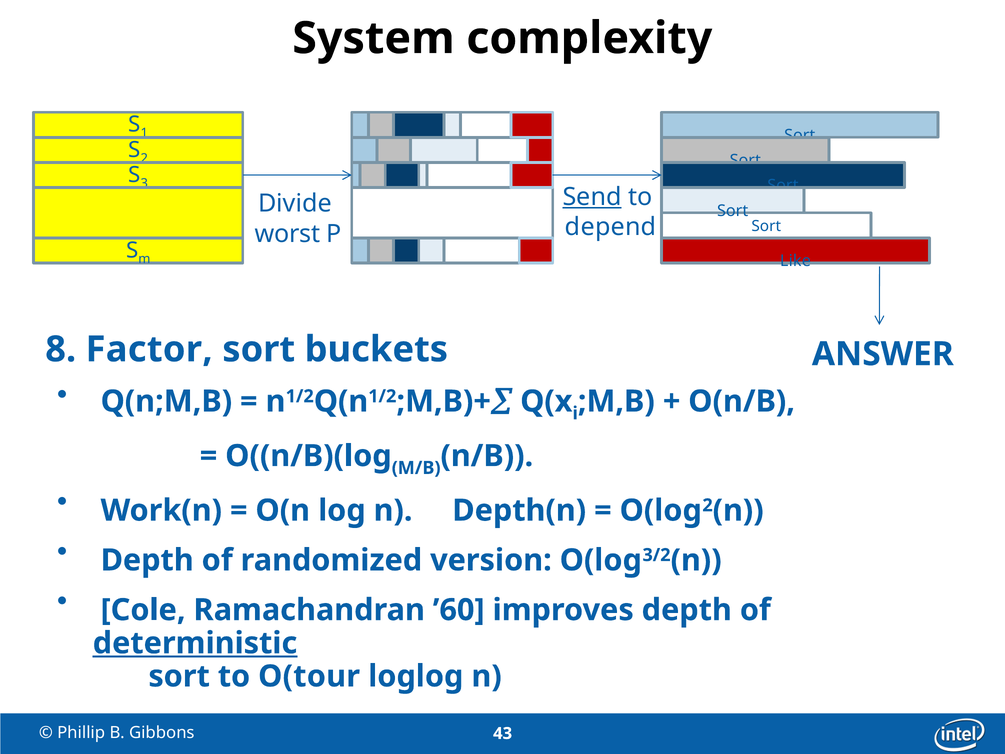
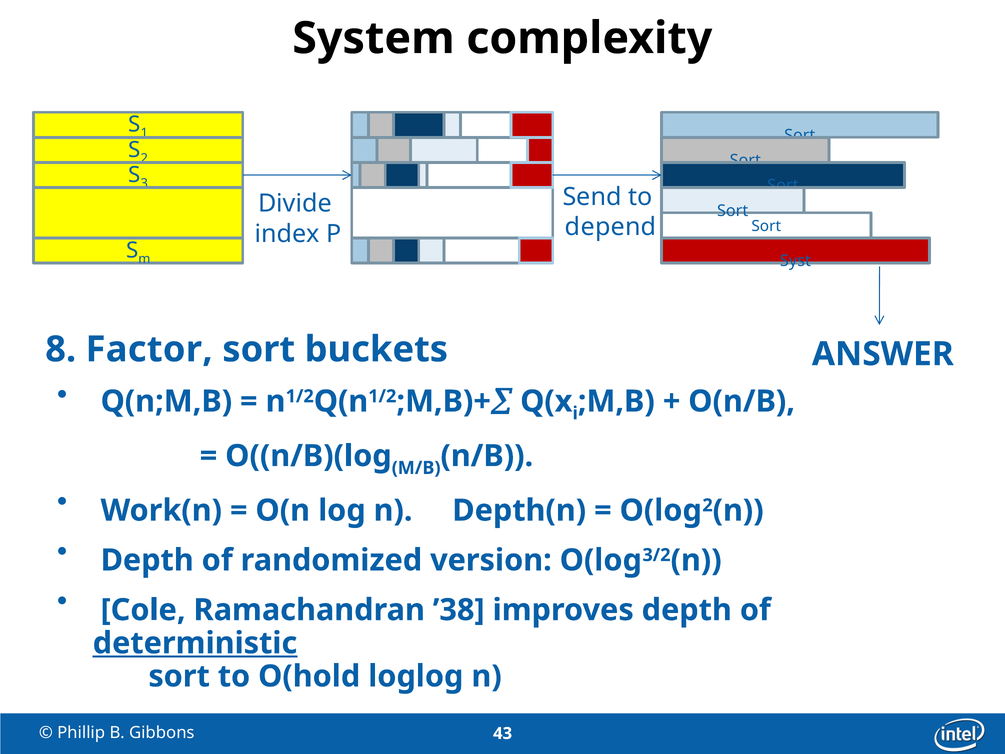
Send underline: present -> none (592, 197)
worst: worst -> index (287, 234)
Like: Like -> Syst (795, 261)
’60: ’60 -> ’38 (459, 610)
O(tour: O(tour -> O(hold (309, 676)
